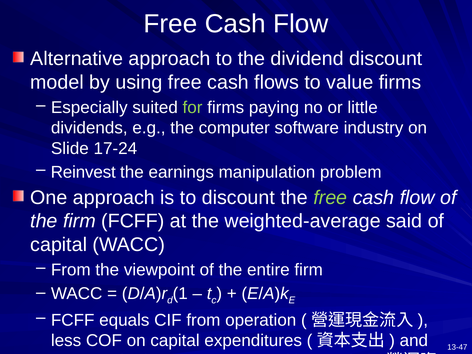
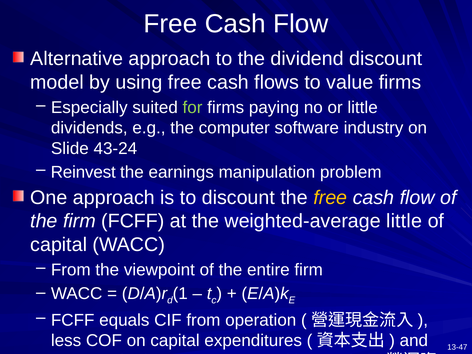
17-24: 17-24 -> 43-24 (115, 148)
free colour: light green -> yellow (330, 198)
weighted-average said: said -> little (404, 221)
